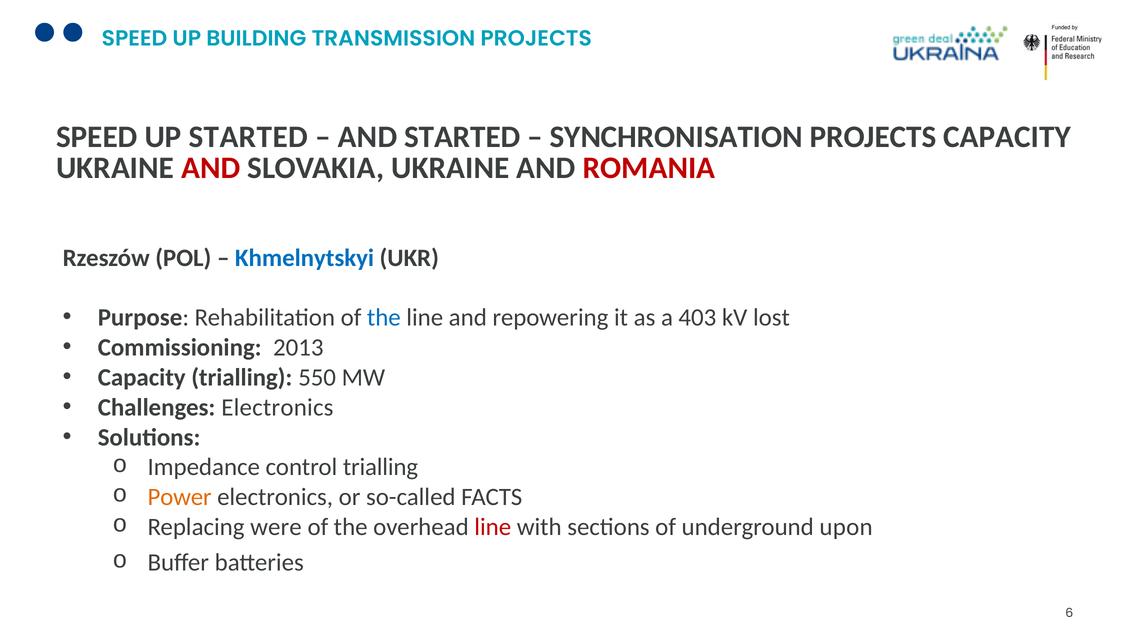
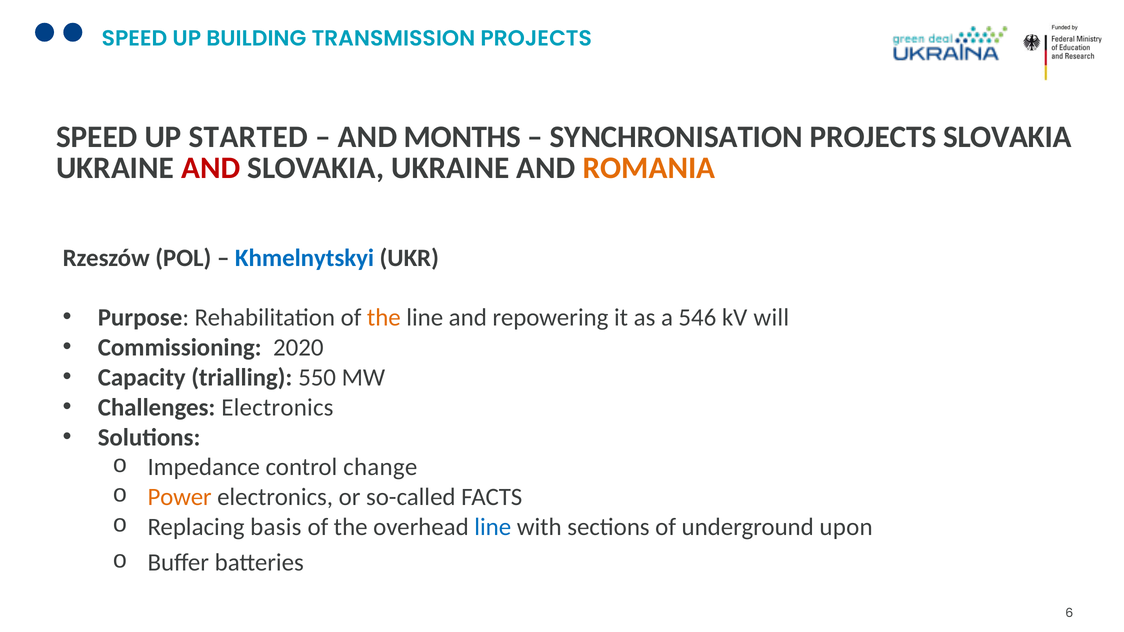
AND STARTED: STARTED -> MONTHS (462, 137)
PROJECTS CAPACITY: CAPACITY -> SLOVAKIA (1007, 137)
ROMANIA colour: red -> orange (649, 168)
the colour: blue -> orange (384, 318)
403: 403 -> 546 (697, 318)
lost: lost -> will (771, 318)
2013: 2013 -> 2020 (298, 348)
control trialling: trialling -> change (380, 467)
were: were -> basis (276, 527)
line colour: red -> blue (493, 527)
